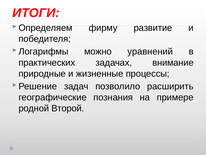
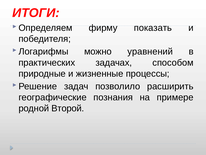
развитие: развитие -> показать (153, 28)
внимание: внимание -> способом (173, 62)
